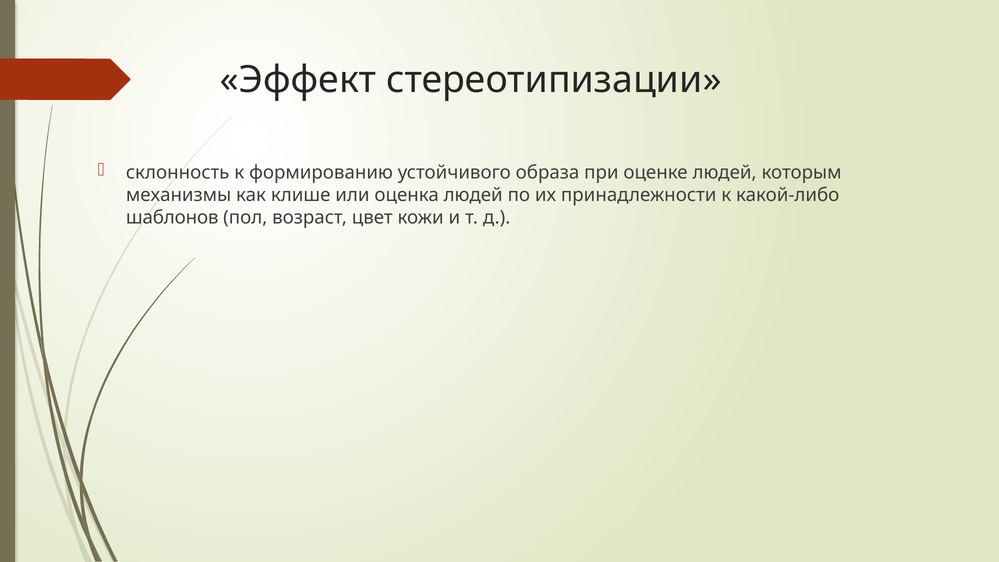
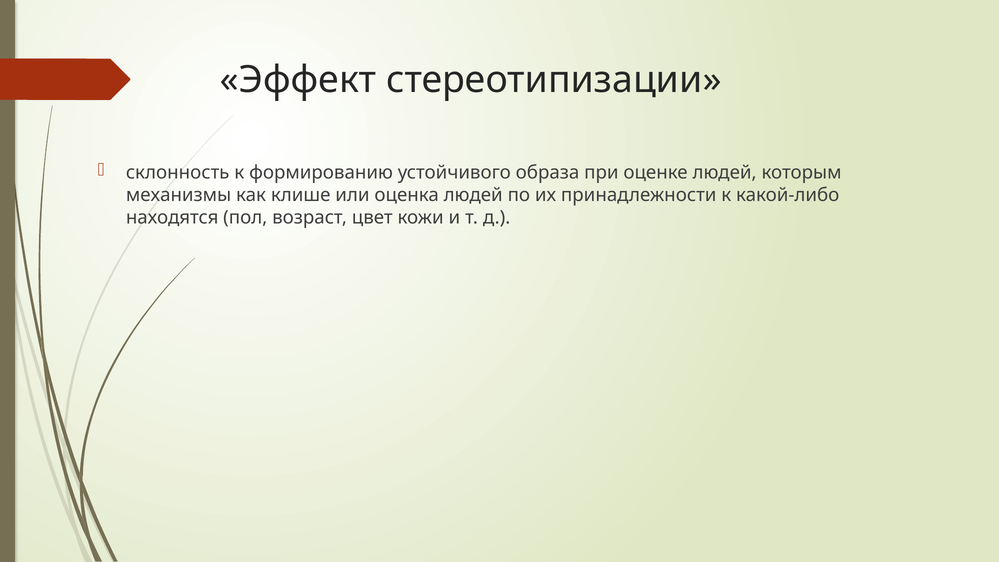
шаблонов: шаблонов -> находятся (172, 217)
